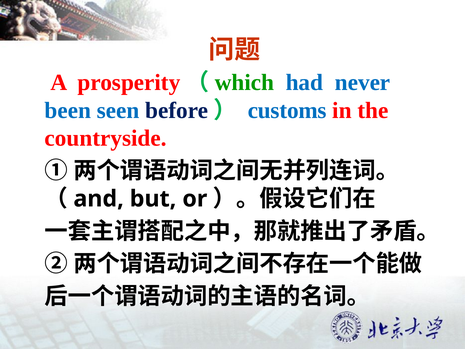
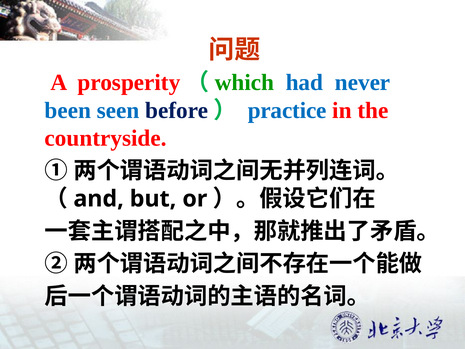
customs: customs -> practice (287, 110)
